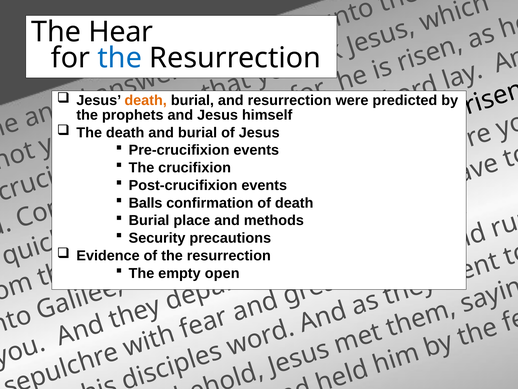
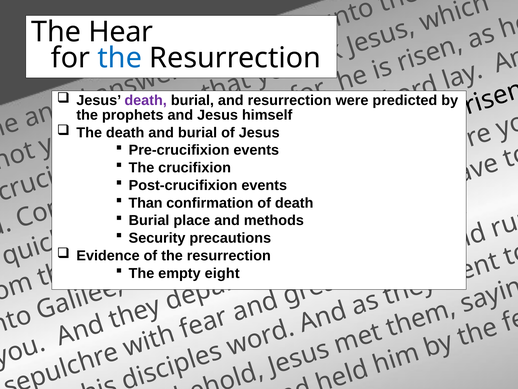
death colour: orange -> purple (146, 100)
Balls: Balls -> Than (146, 203)
open: open -> eight (222, 273)
